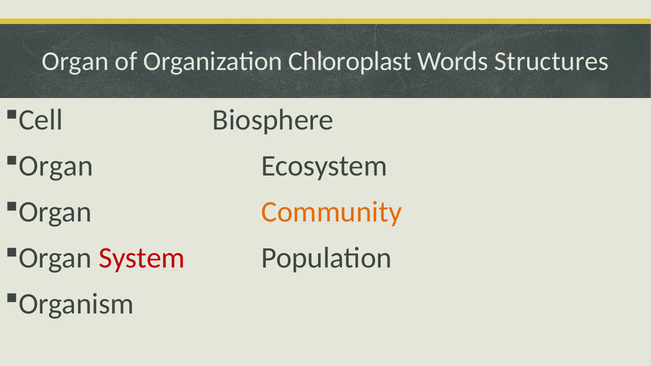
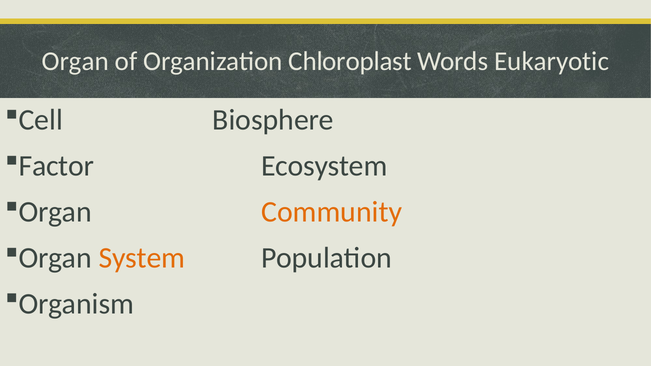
Structures: Structures -> Eukaryotic (552, 62)
Organ: Organ -> Factor (56, 166)
System colour: red -> orange (142, 258)
